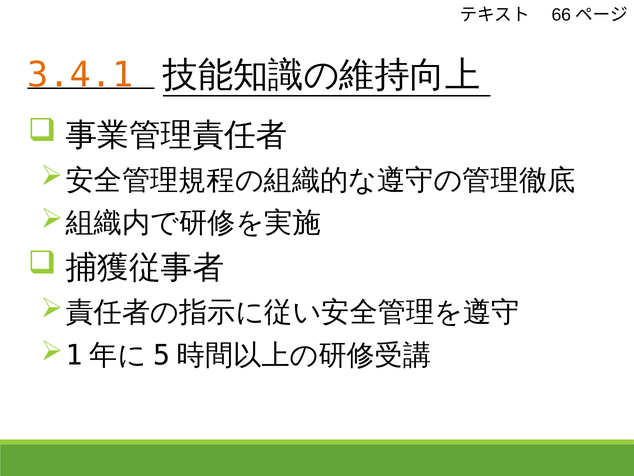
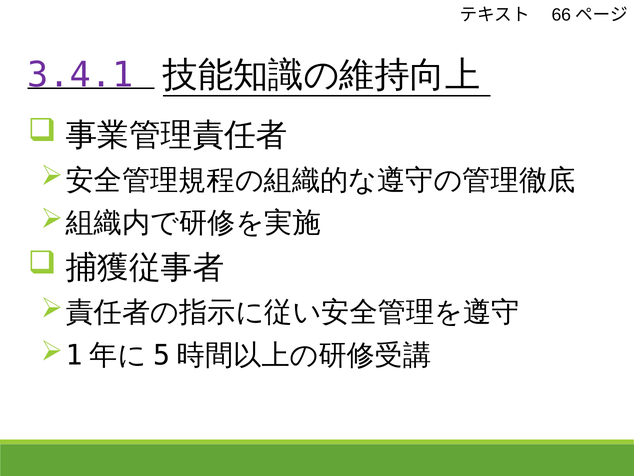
3.4.1 colour: orange -> purple (80, 75)
